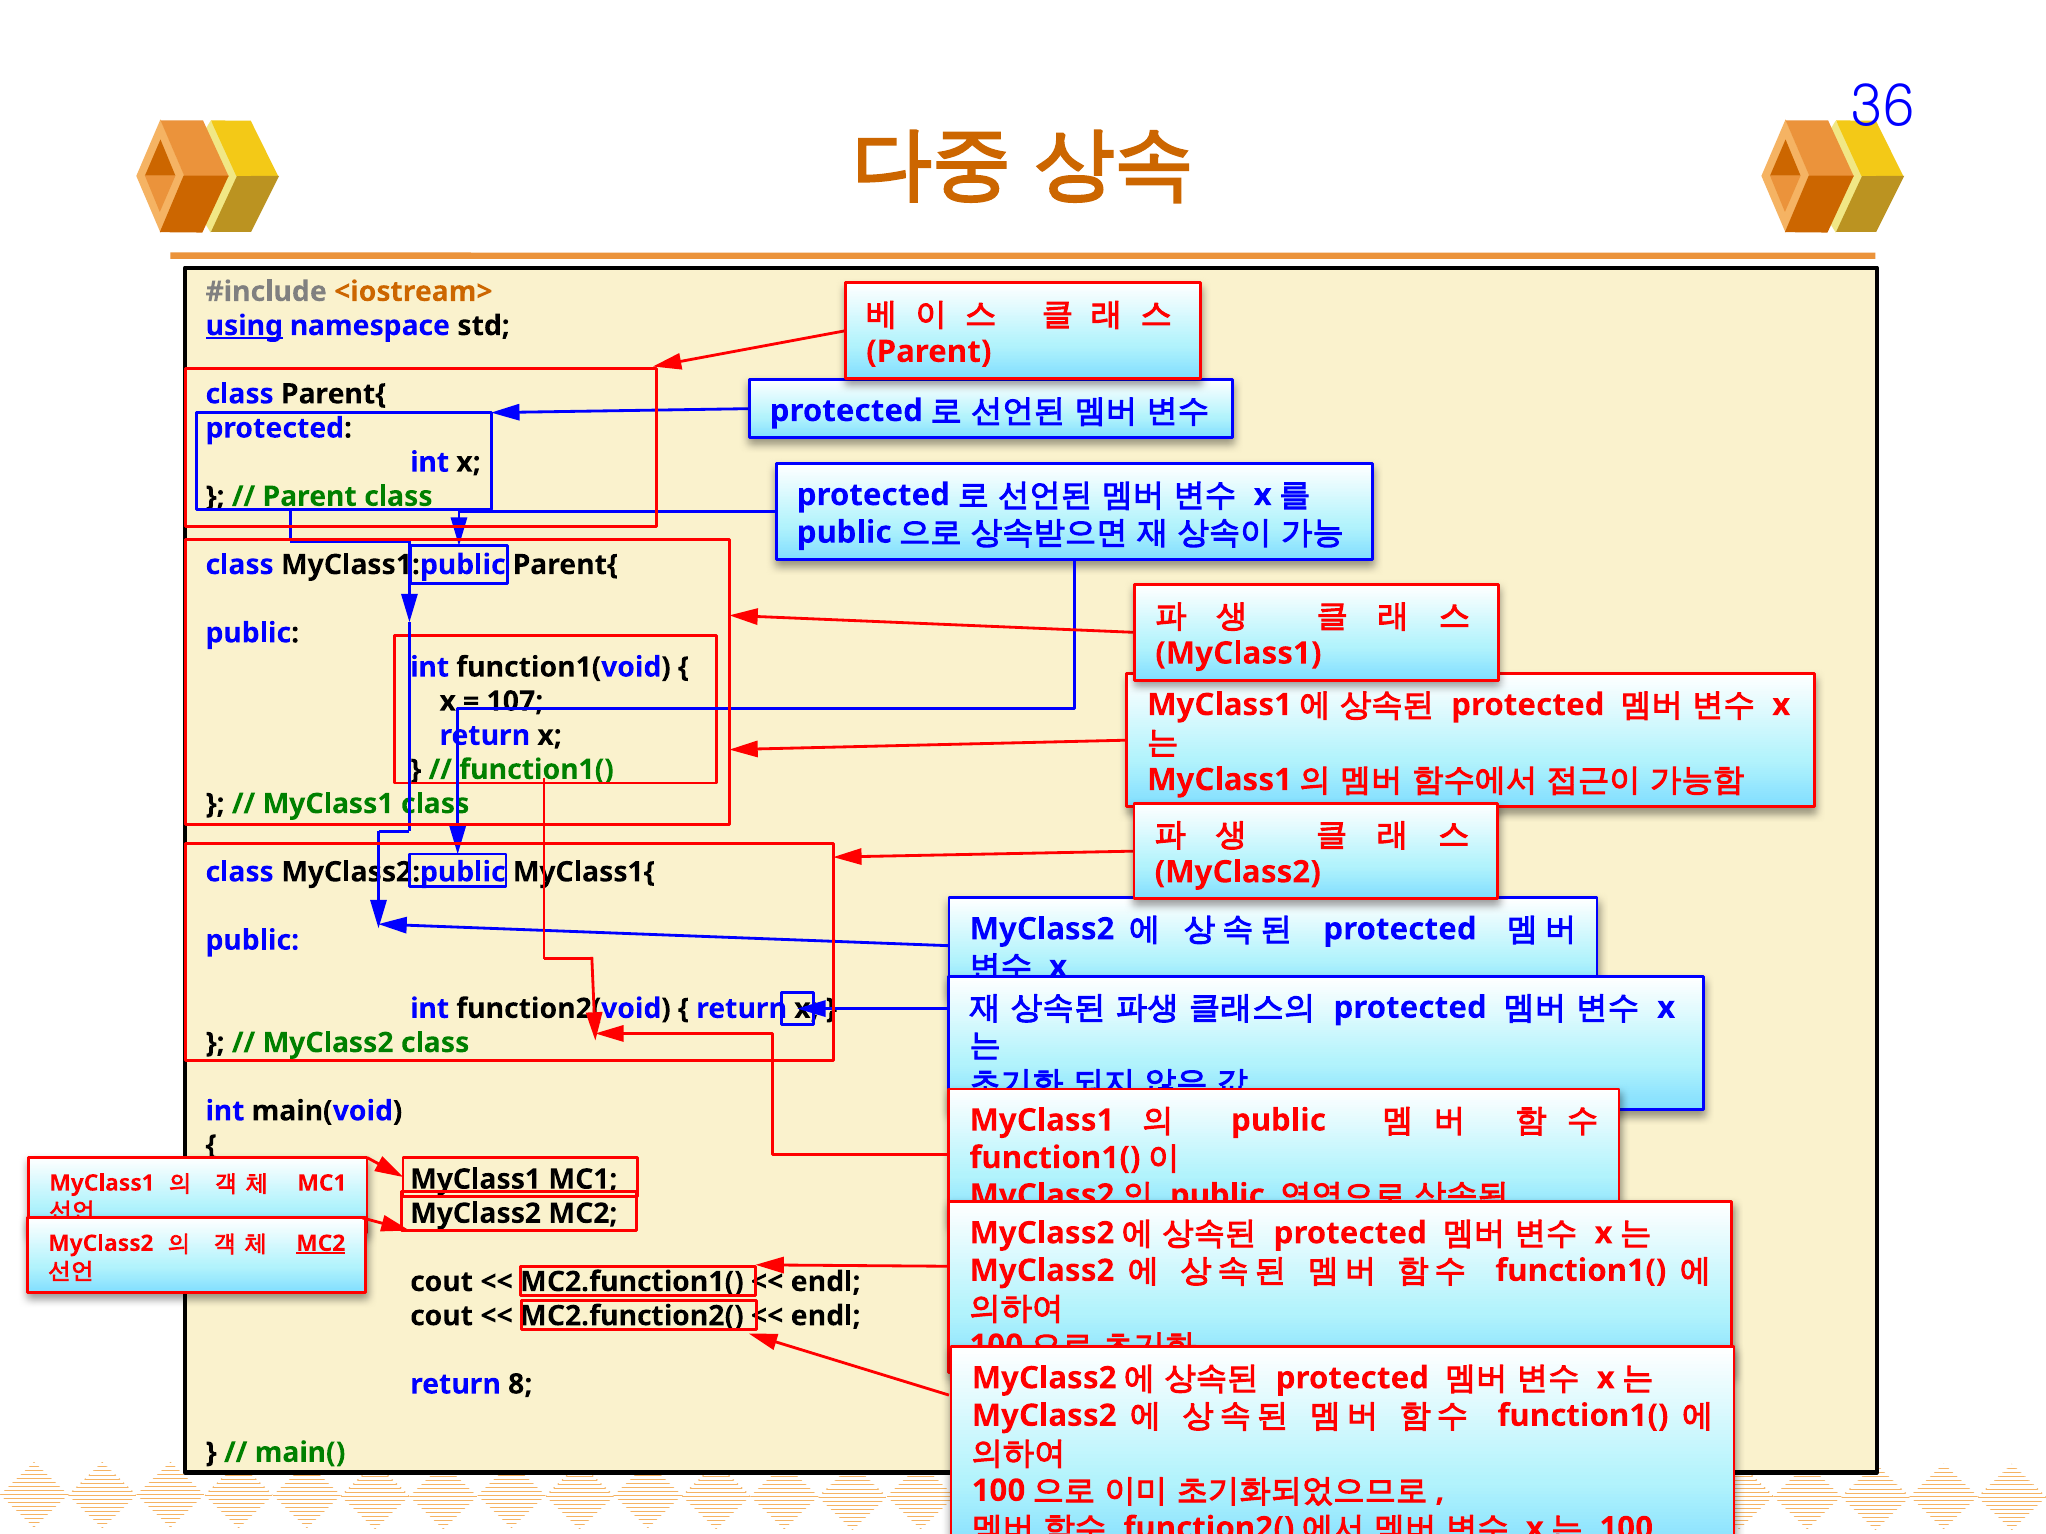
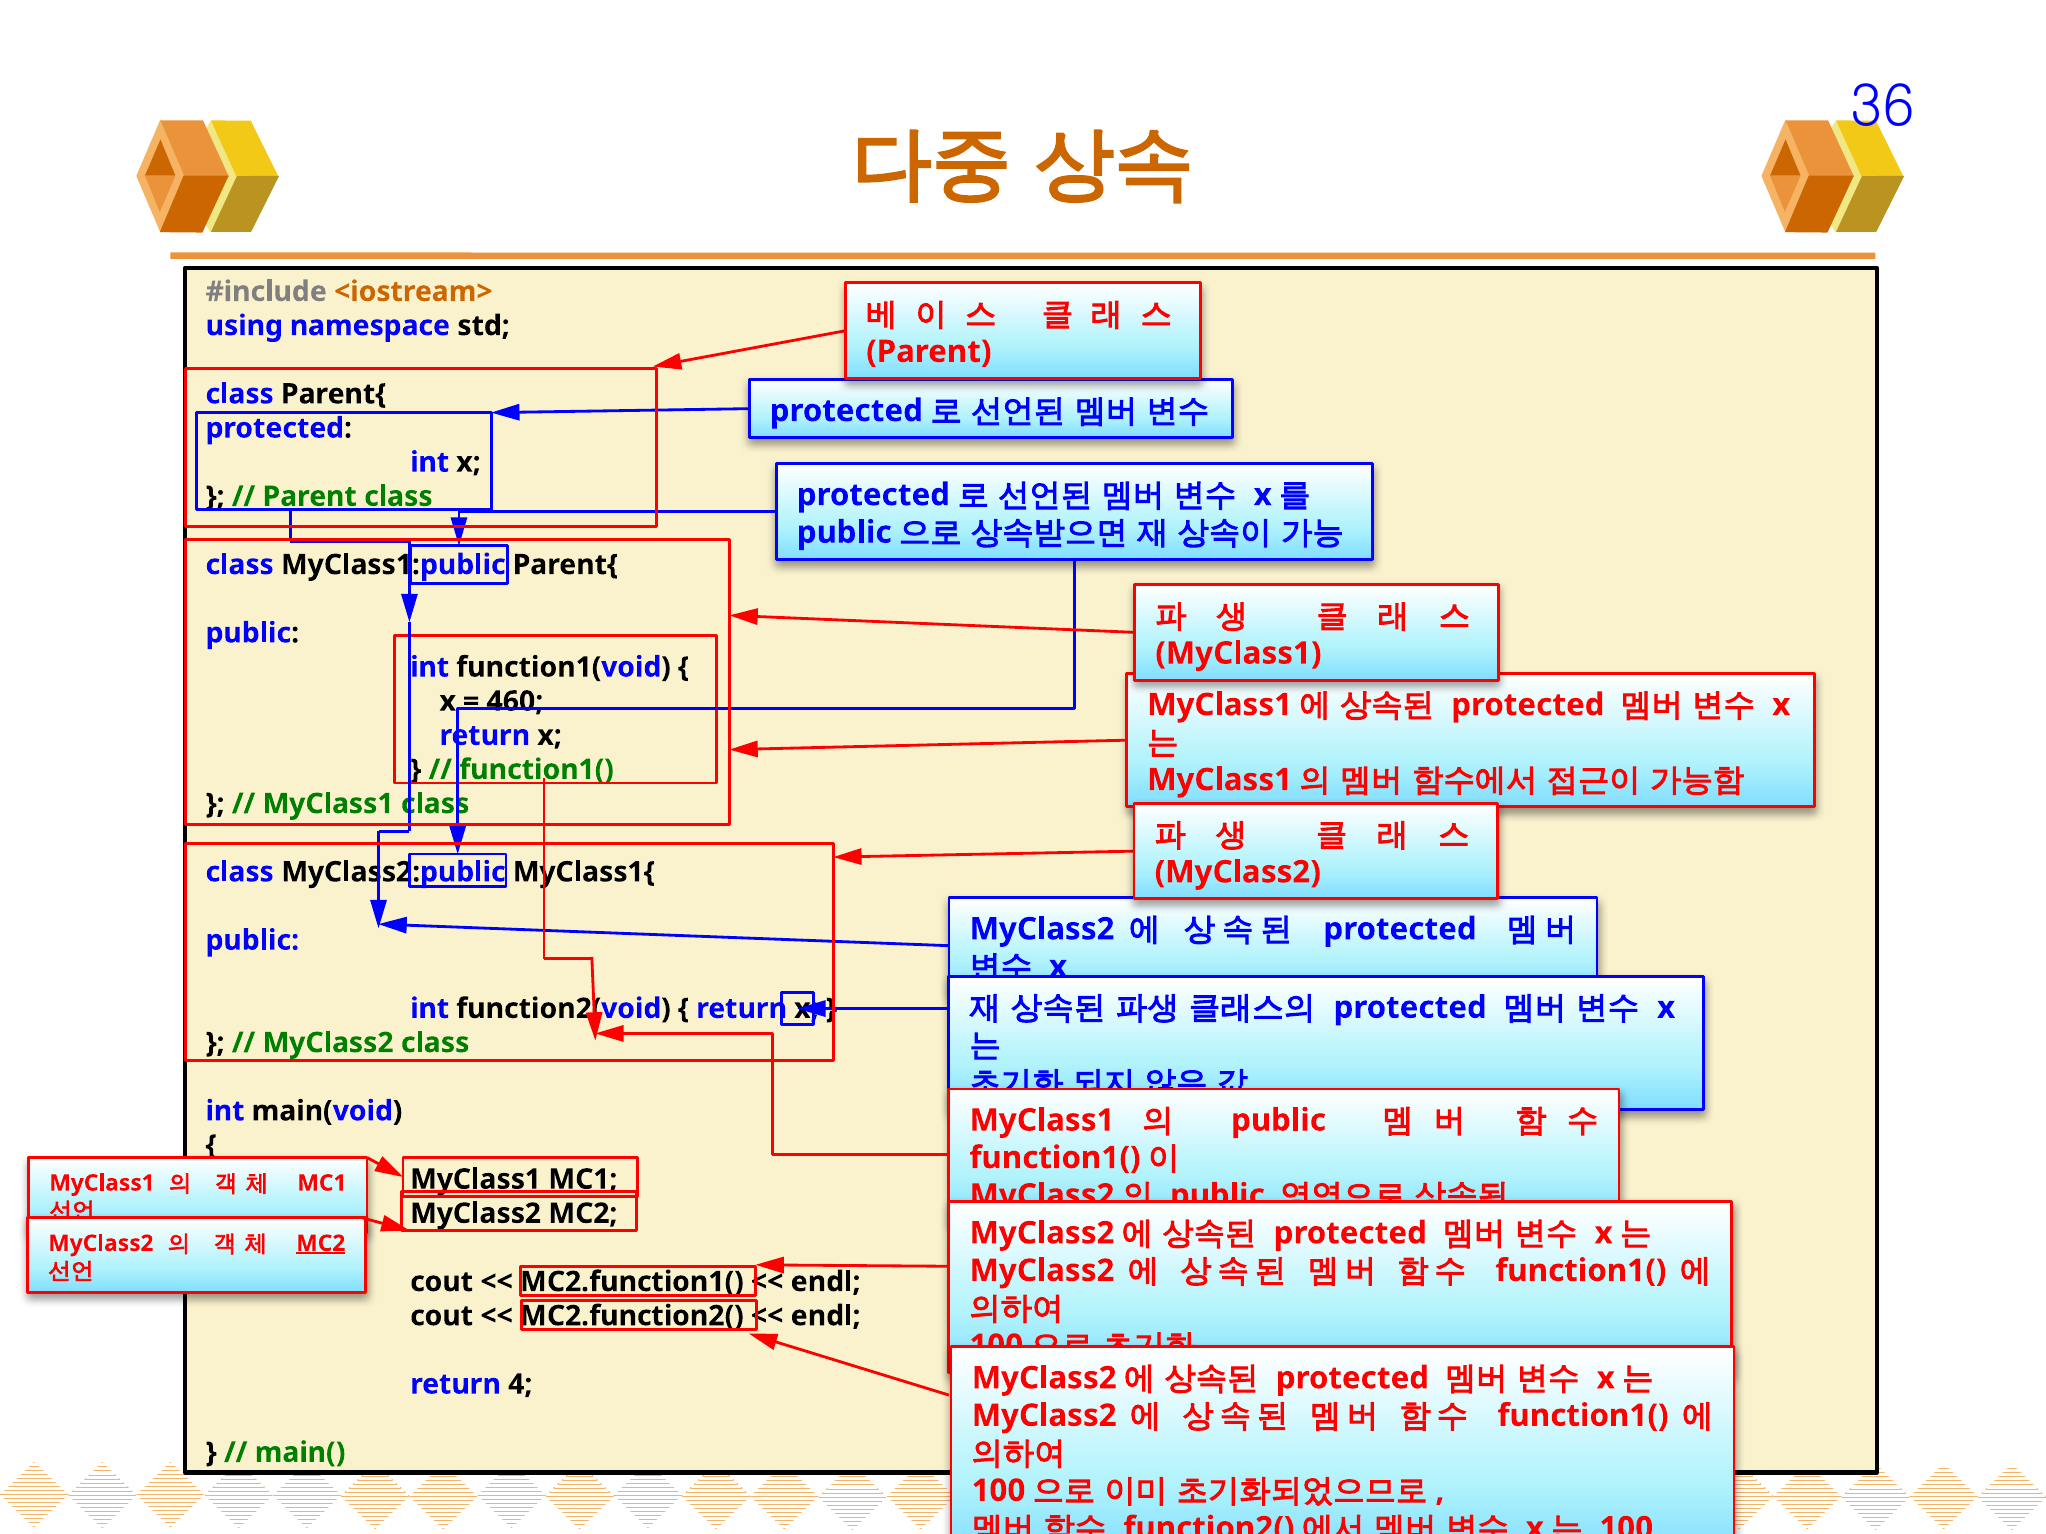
using underline: present -> none (244, 326)
107: 107 -> 460 (515, 702)
8: 8 -> 4 (520, 1385)
